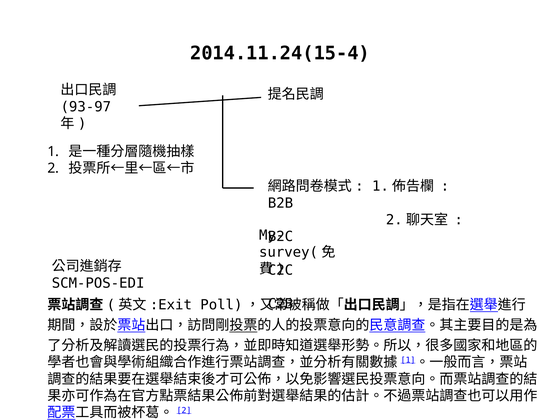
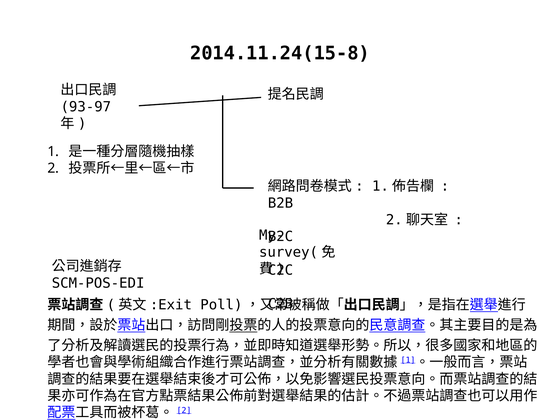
2014.11.24(15-4: 2014.11.24(15-4 -> 2014.11.24(15-8 (280, 53)
